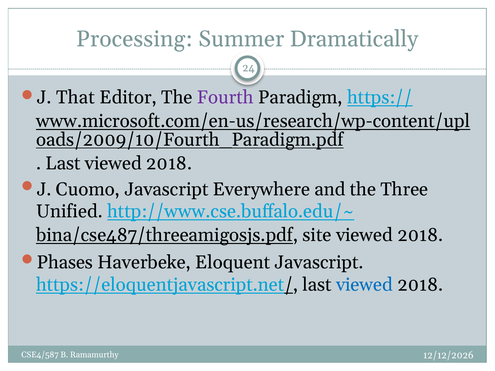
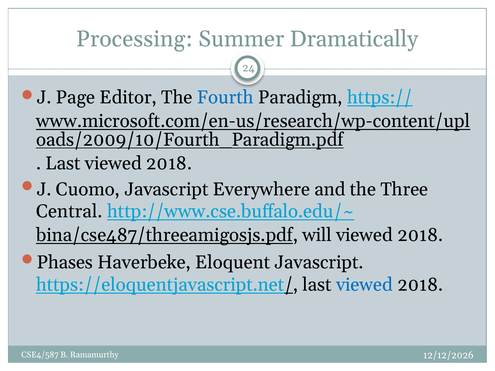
That: That -> Page (76, 98)
Fourth colour: purple -> blue (225, 98)
Unified: Unified -> Central (69, 212)
site: site -> will (317, 235)
